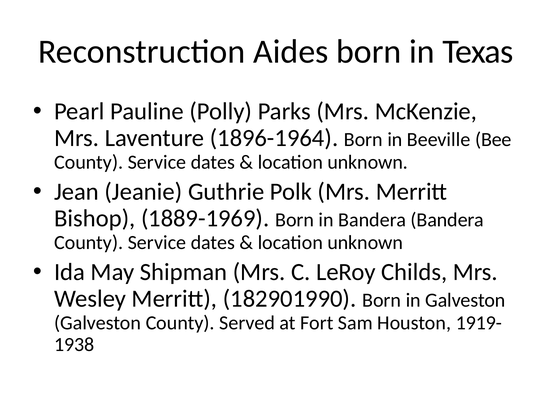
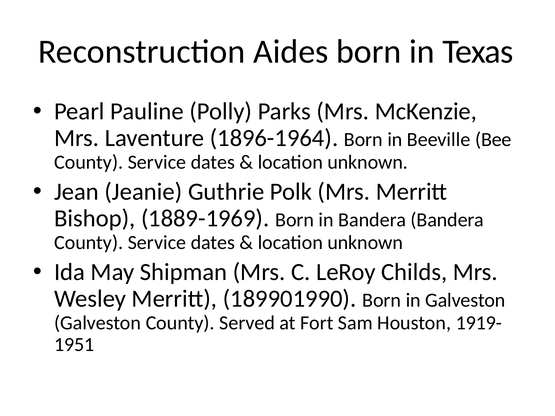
182901990: 182901990 -> 189901990 (290, 299)
1938: 1938 -> 1951 (74, 345)
